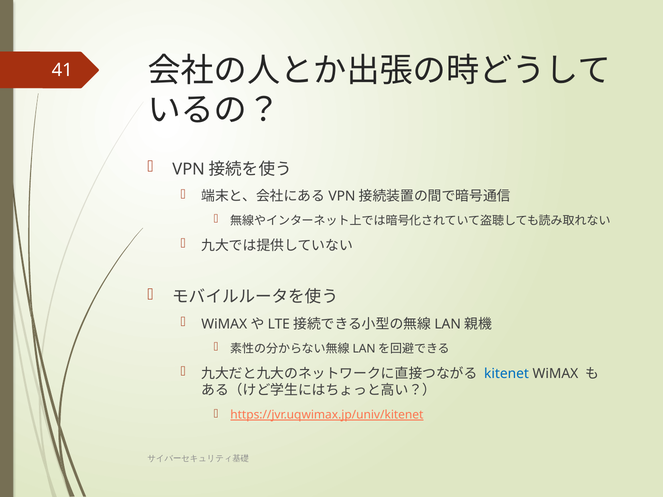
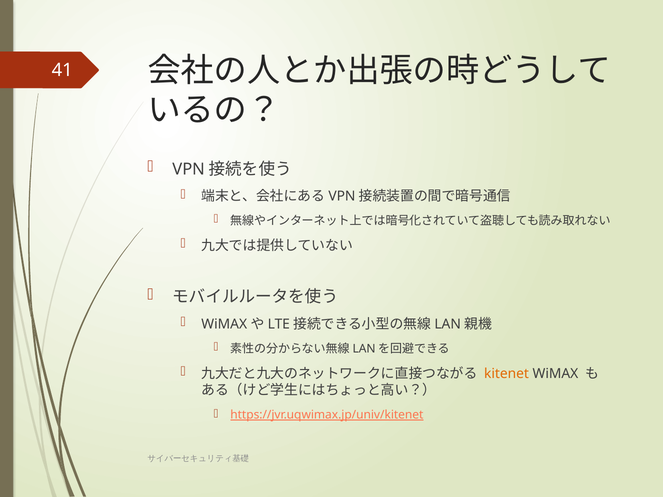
kitenet colour: blue -> orange (506, 374)
